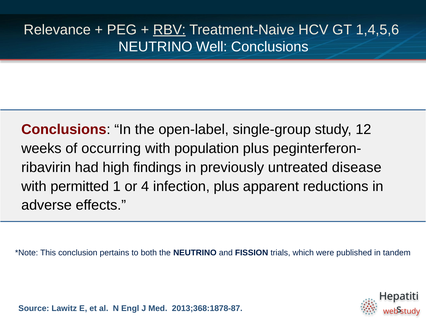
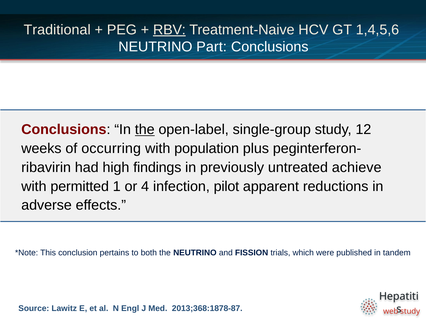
Relevance: Relevance -> Traditional (57, 30)
Well: Well -> Part (212, 47)
the underline: none -> present (145, 130)
disease: disease -> achieve (357, 168)
infection plus: plus -> pilot (226, 187)
